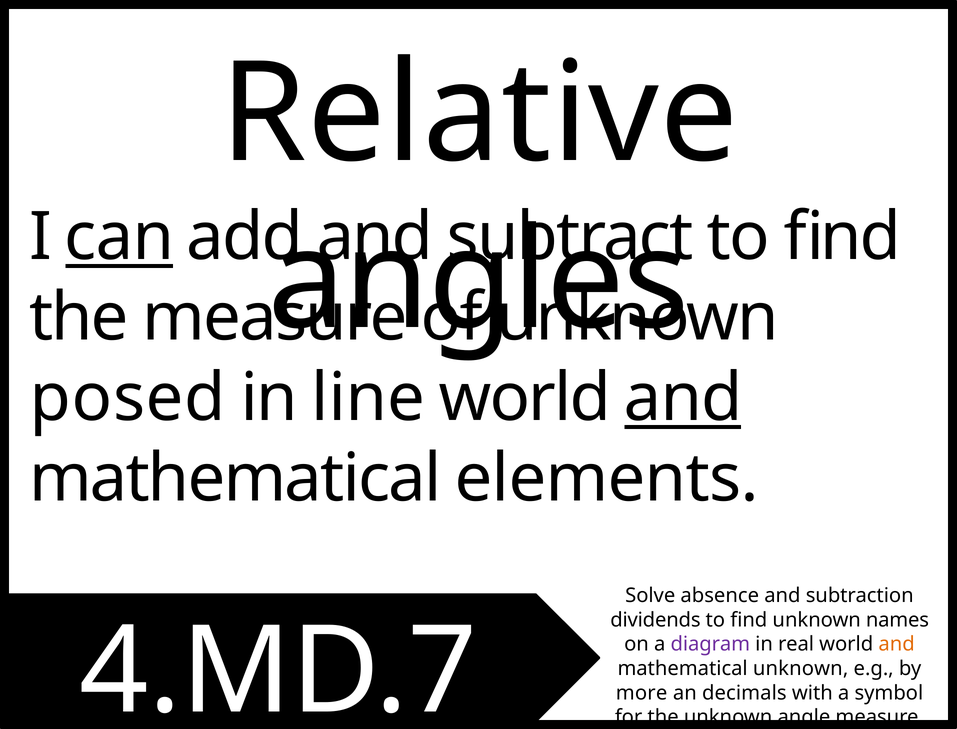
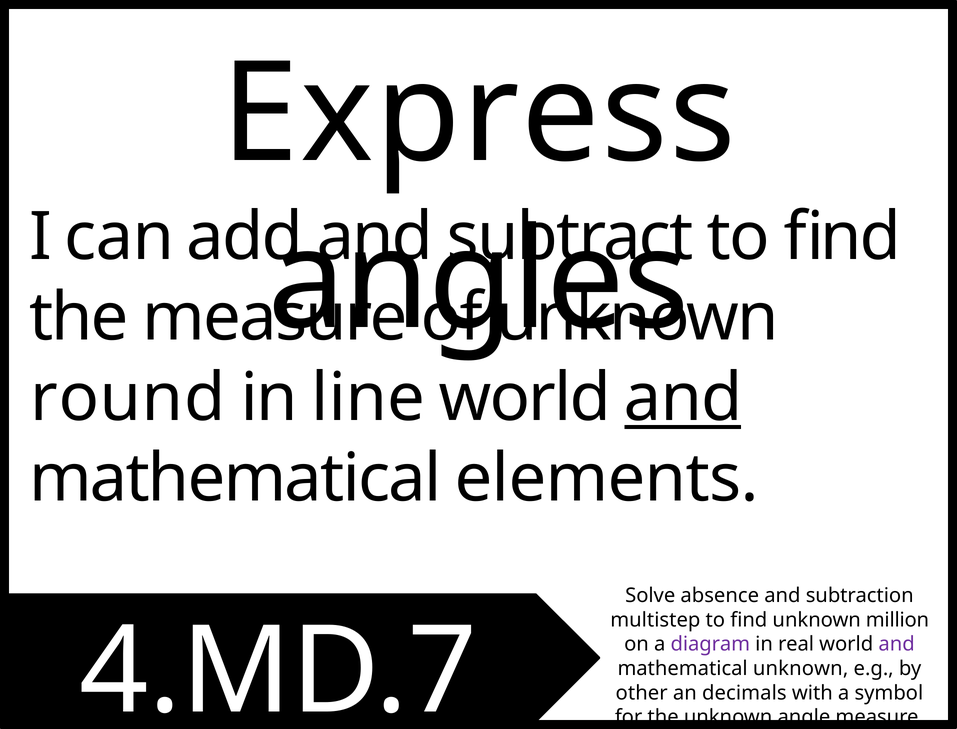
Relative: Relative -> Express (479, 114)
can underline: present -> none (119, 237)
posed: posed -> round (128, 398)
dividends: dividends -> multistep (655, 620)
names: names -> million (897, 620)
and colour: orange -> purple (897, 644)
more: more -> other (642, 693)
